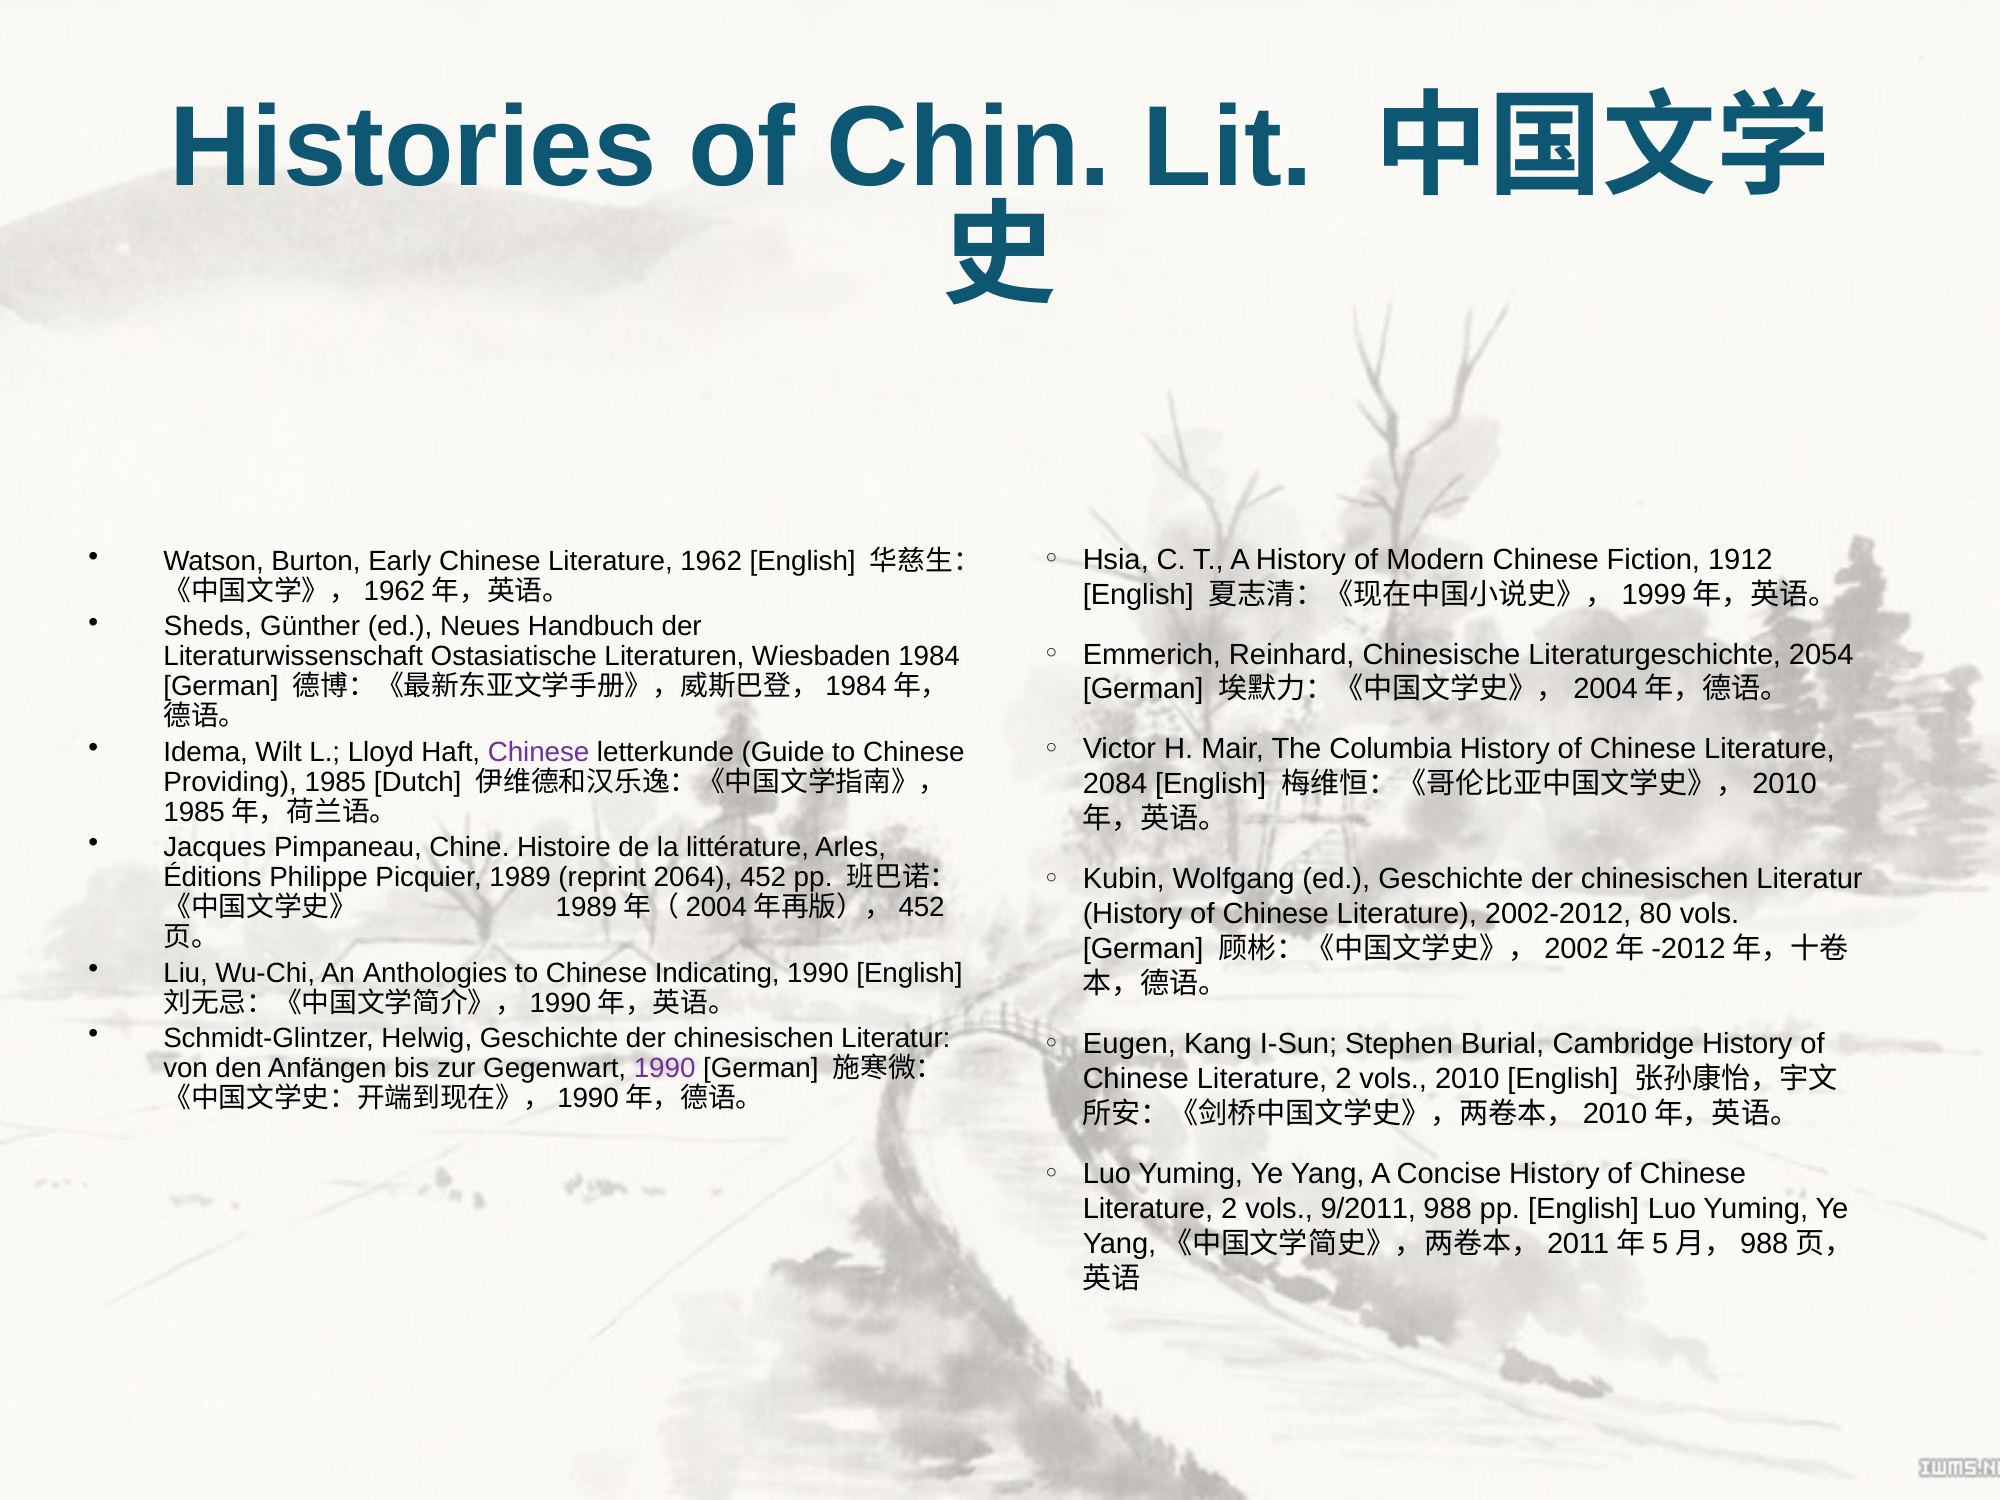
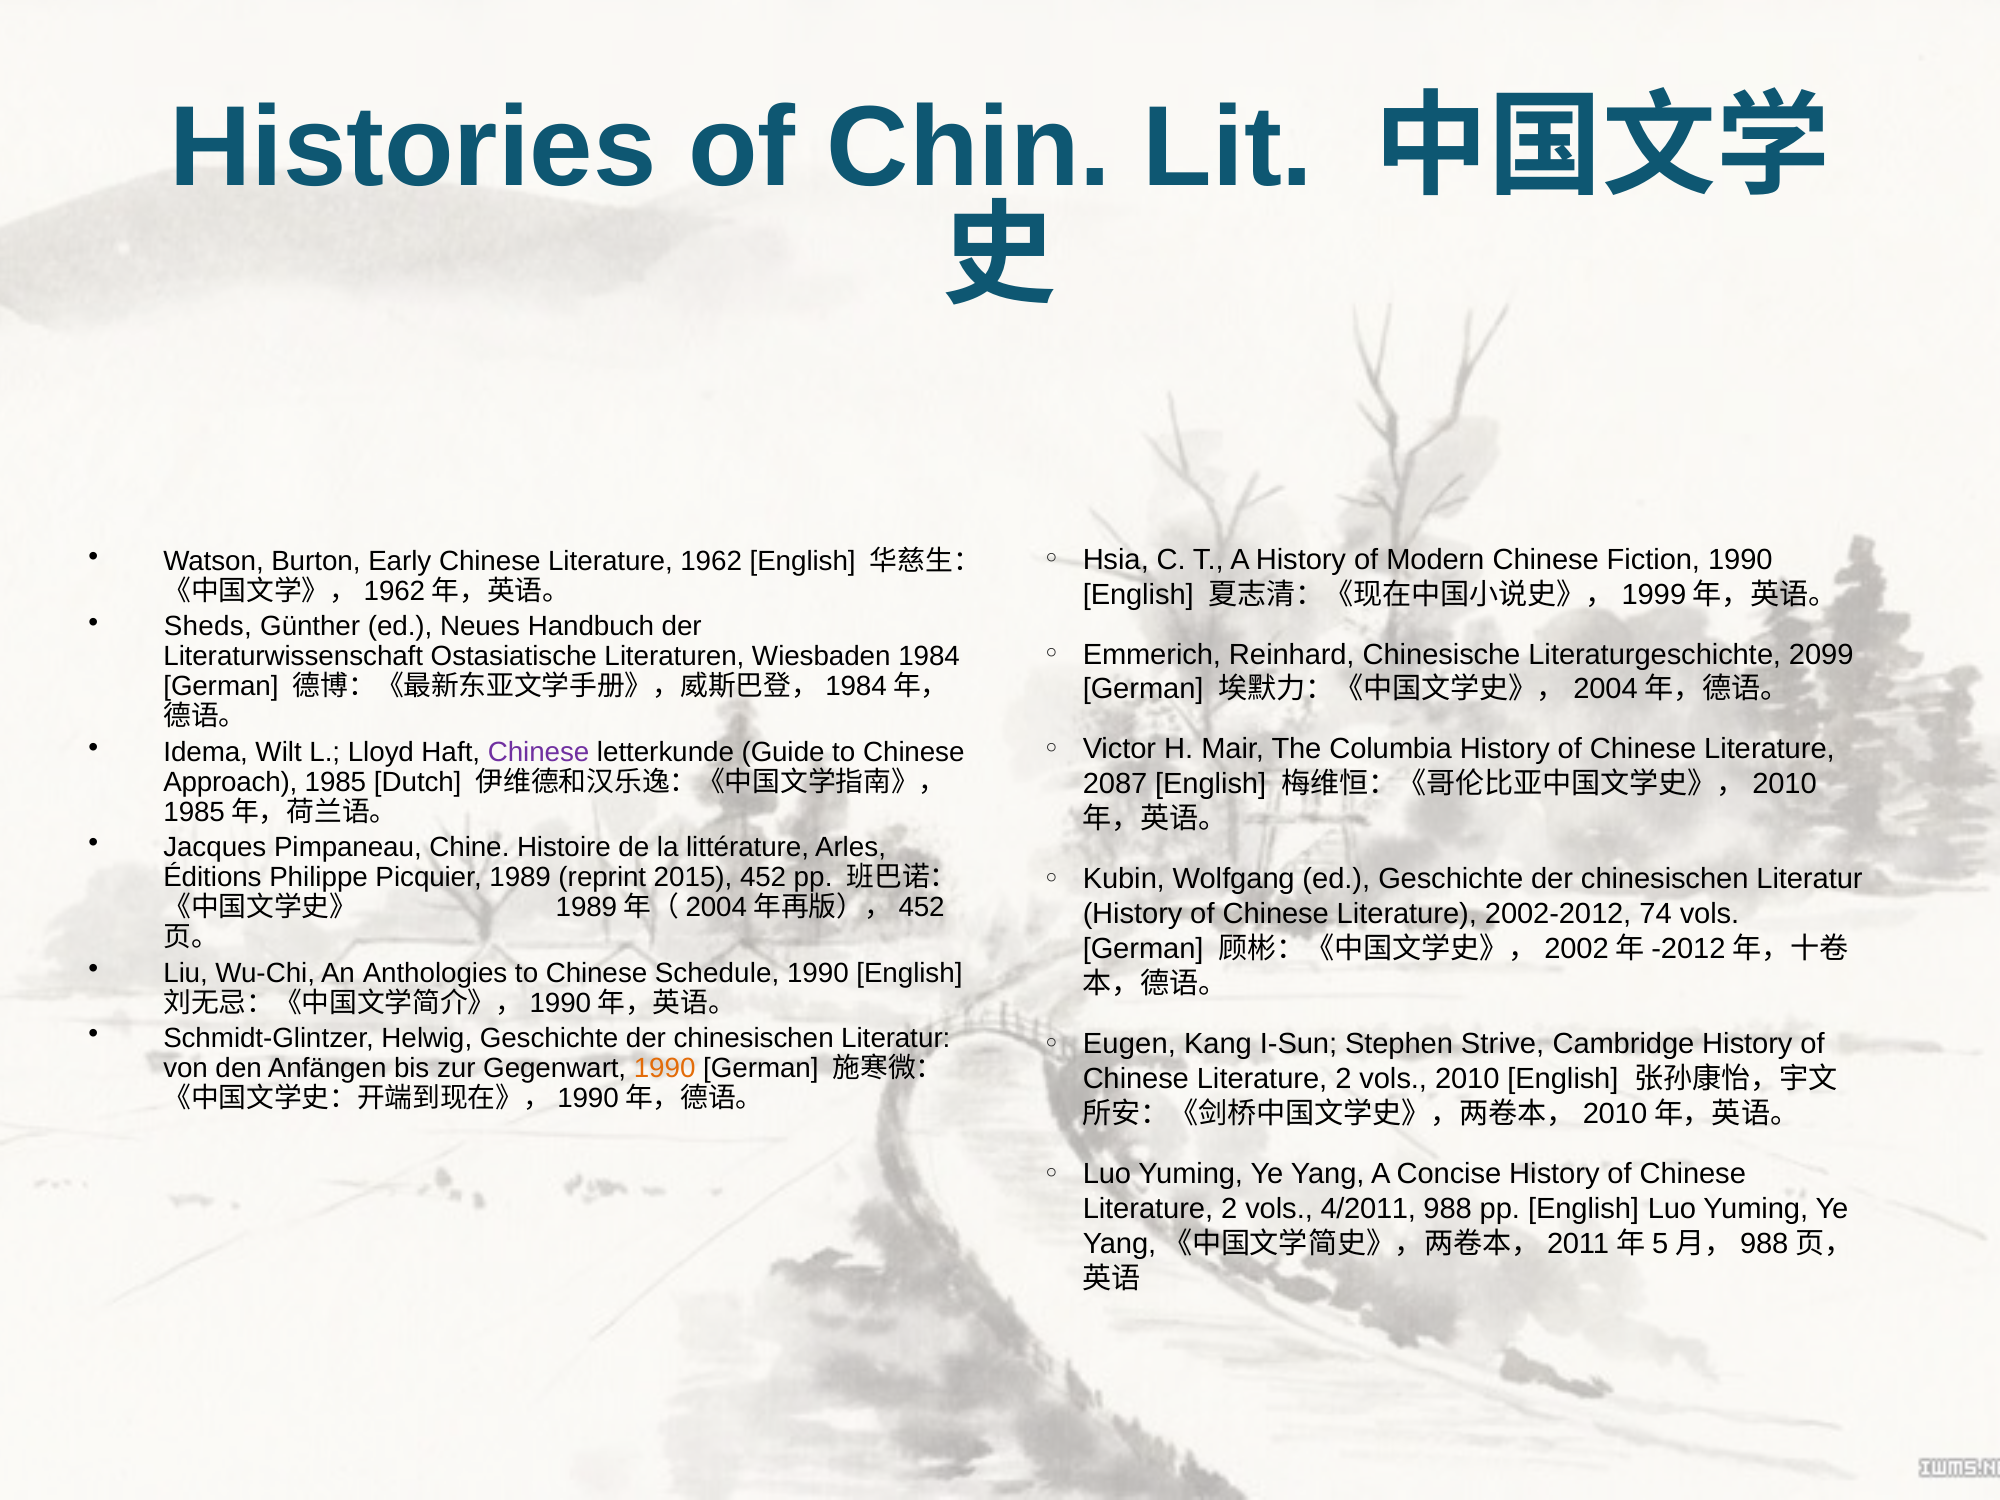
Fiction 1912: 1912 -> 1990 (1740, 559)
2054: 2054 -> 2099 (1821, 654)
Providing: Providing -> Approach (230, 782)
2084: 2084 -> 2087 (1115, 784)
2064: 2064 -> 2015 (693, 878)
80: 80 -> 74 (1656, 914)
Indicating: Indicating -> Schedule (717, 973)
Burial: Burial -> Strive (1503, 1044)
1990 colour: purple -> orange (665, 1068)
9/2011: 9/2011 -> 4/2011 (1368, 1209)
